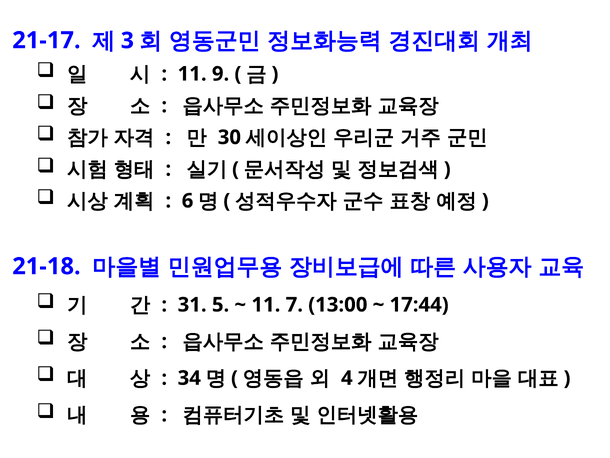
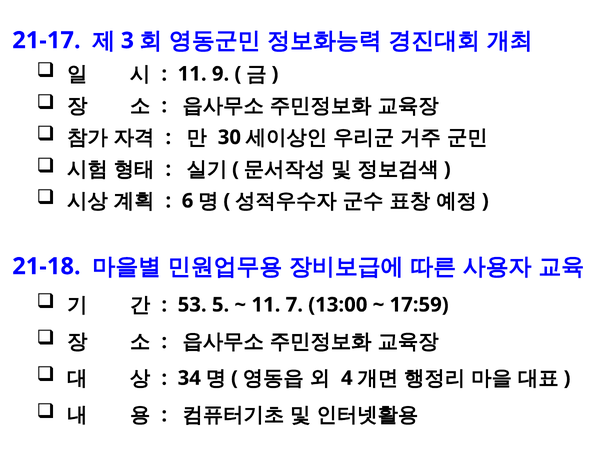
31: 31 -> 53 (192, 304)
17:44: 17:44 -> 17:59 (419, 304)
